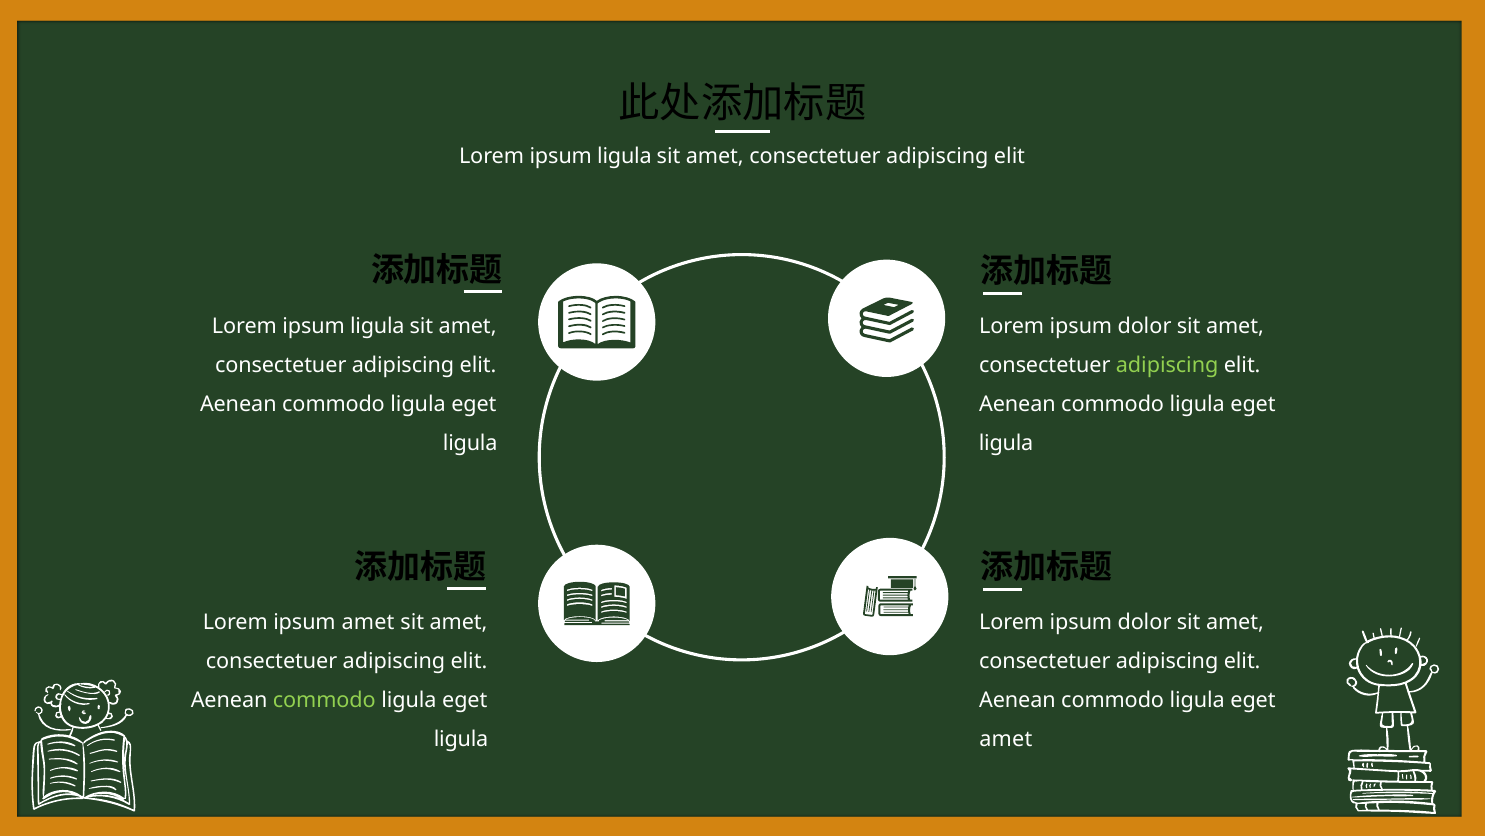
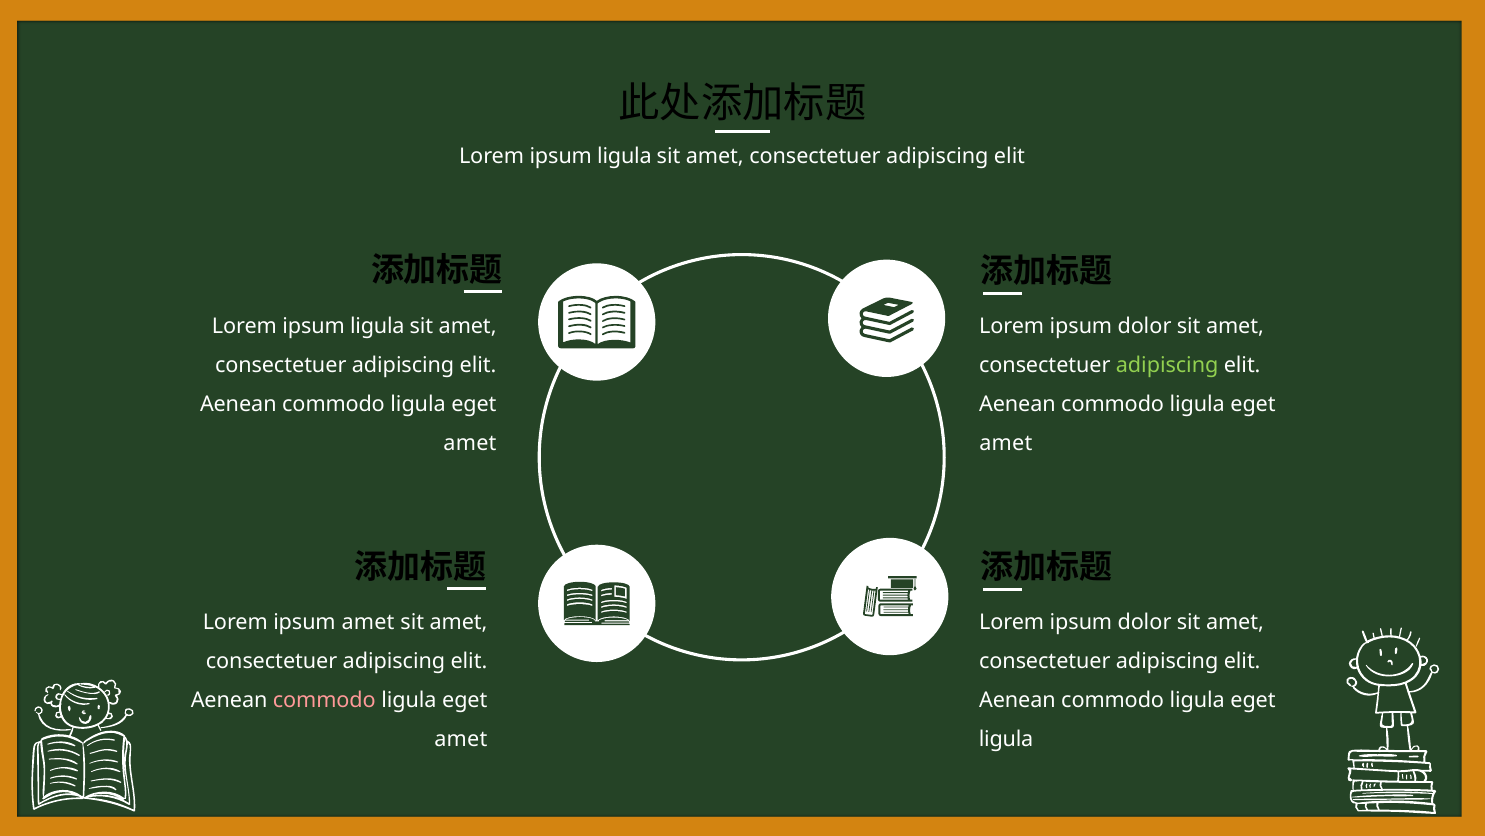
ligula: ligula -> amet (470, 443)
ligula: ligula -> amet (1006, 443)
commodo colour: light green -> pink (324, 700)
ligula: ligula -> amet (461, 739)
amet: amet -> ligula (1006, 739)
